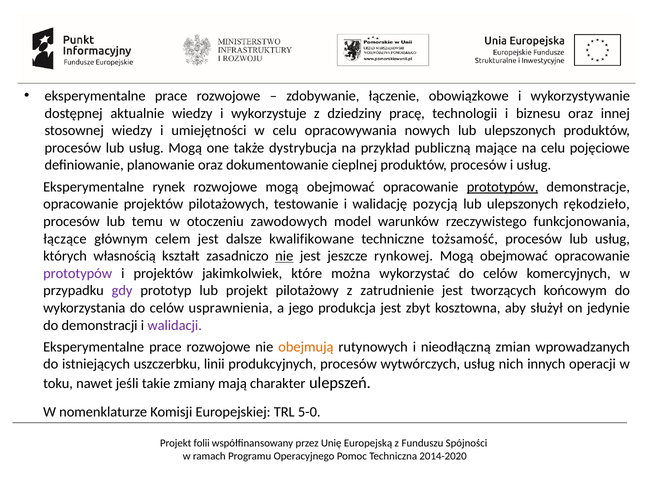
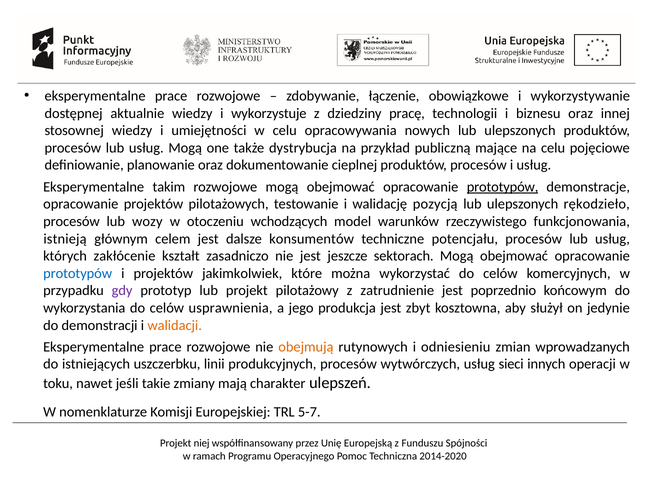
rynek: rynek -> takim (169, 187)
temu: temu -> wozy (147, 222)
zawodowych: zawodowych -> wchodzących (289, 222)
łączące: łączące -> istnieją (65, 239)
kwalifikowane: kwalifikowane -> konsumentów (312, 239)
tożsamość: tożsamość -> potencjału (465, 239)
własnością: własnością -> zakłócenie (125, 256)
nie underline: present -> none (284, 256)
rynkowej: rynkowej -> sektorach (404, 256)
prototypów colour: purple -> blue (78, 274)
tworzących: tworzących -> poprzednio (503, 291)
walidacji colour: purple -> orange (175, 326)
nieodłączną: nieodłączną -> odniesieniu (456, 347)
nich: nich -> sieci (511, 365)
5-0: 5-0 -> 5-7 (309, 412)
folii: folii -> niej (202, 444)
